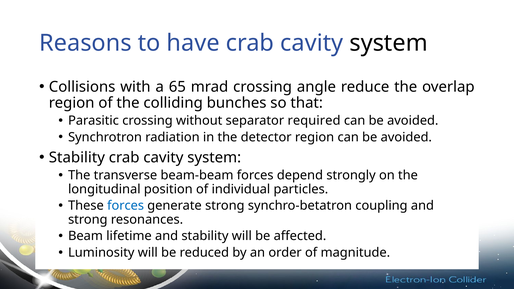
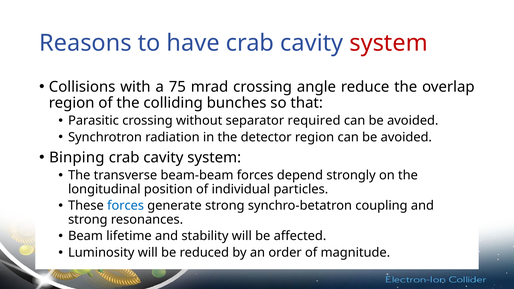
system colour: black -> red (389, 43)
65: 65 -> 75 (177, 87)
Stability: Stability -> Binping (77, 158)
